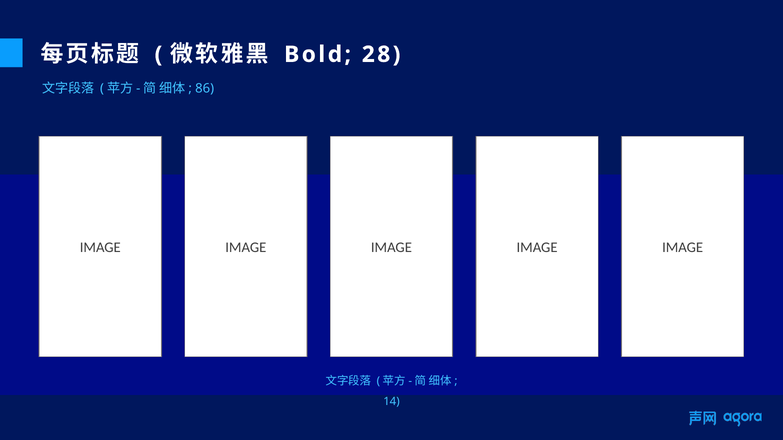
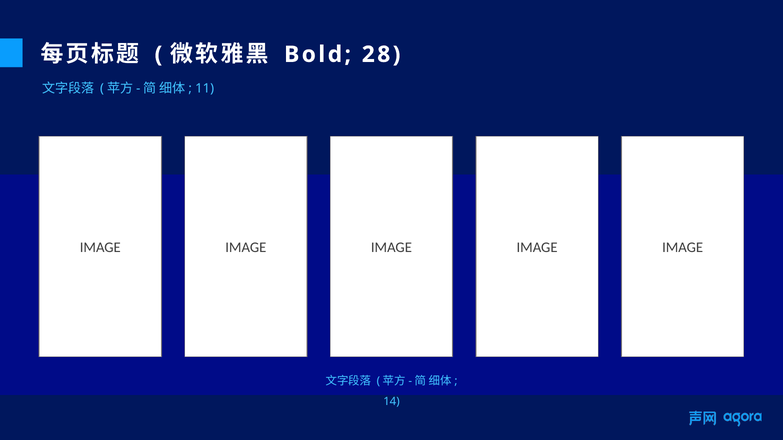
86: 86 -> 11 (205, 89)
